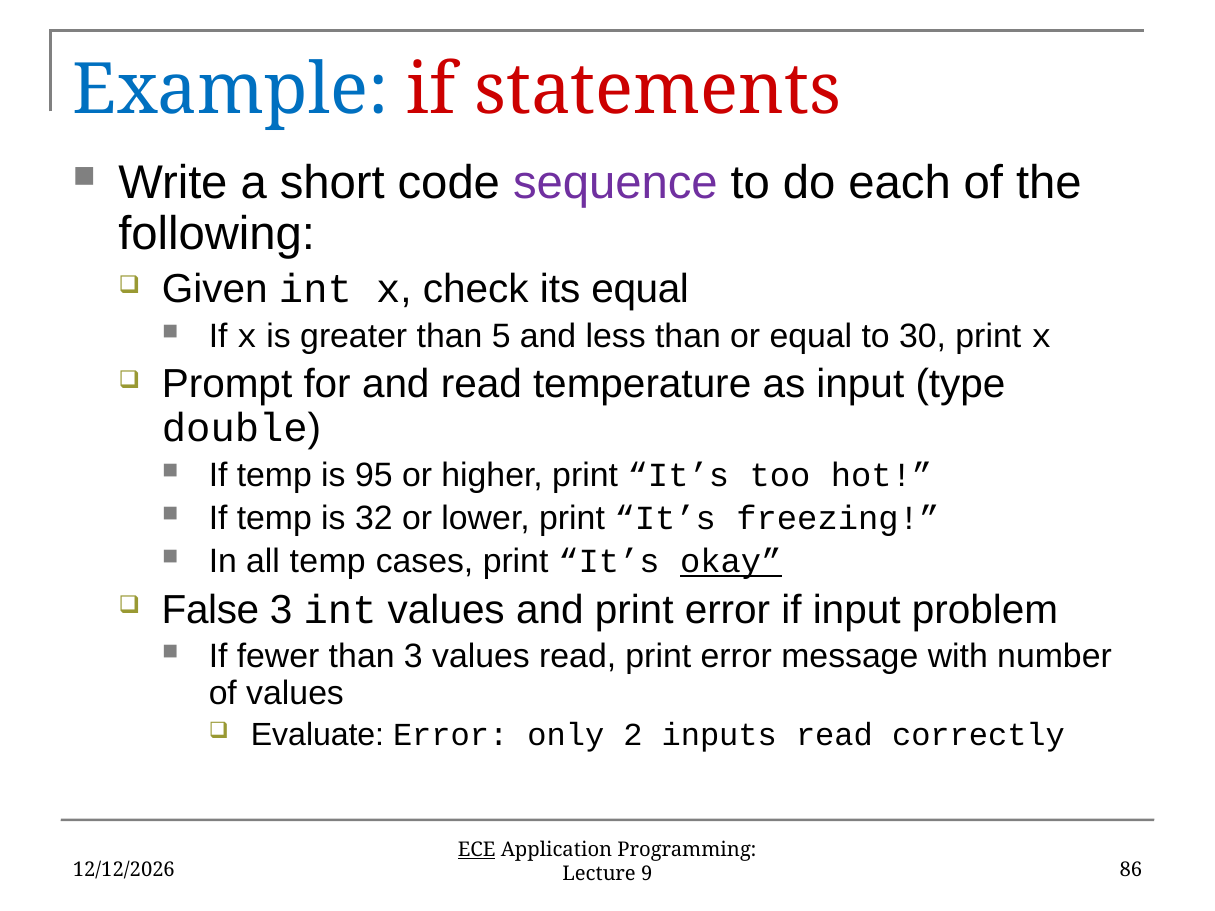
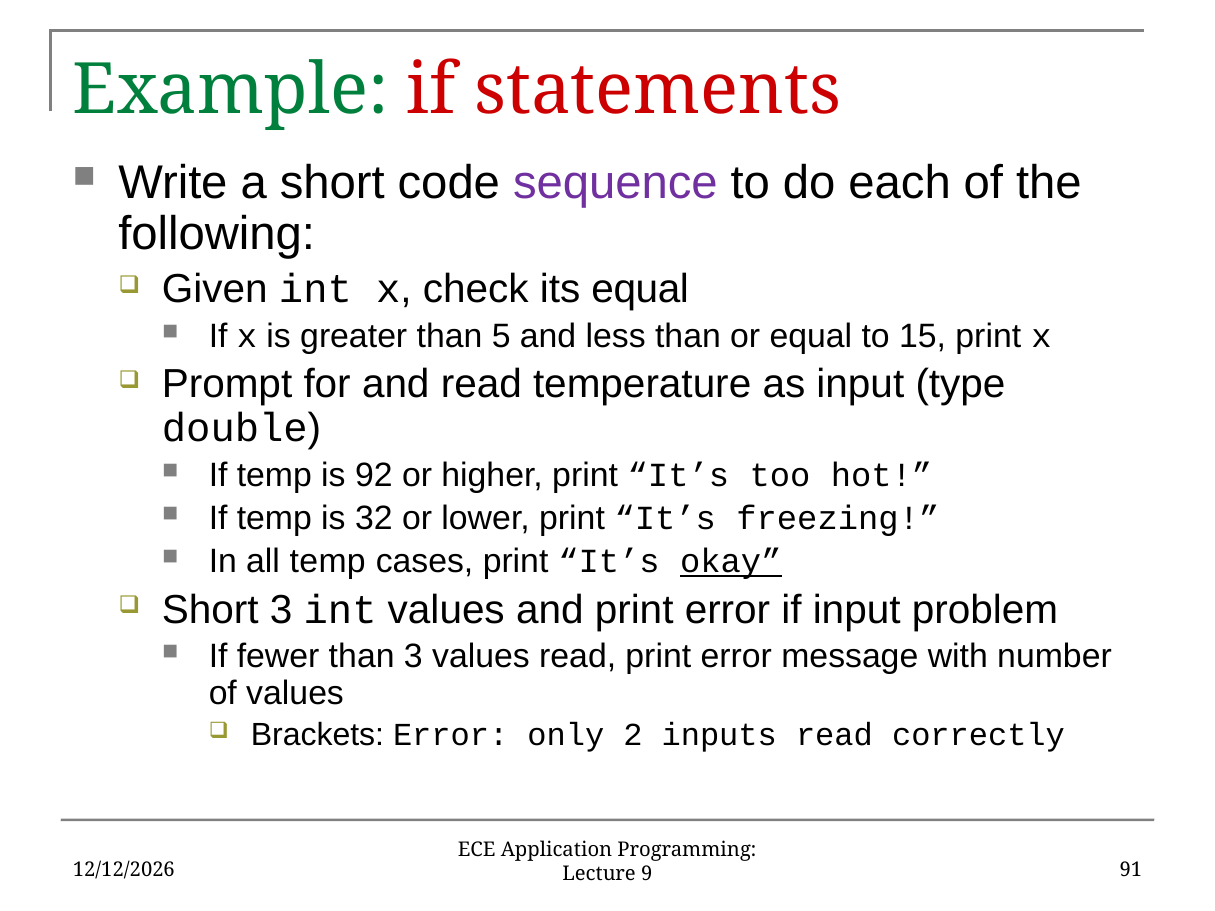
Example colour: blue -> green (231, 91)
30: 30 -> 15 (923, 336)
95: 95 -> 92 (374, 475)
False: False -> Short (210, 610)
Evaluate: Evaluate -> Brackets (318, 735)
ECE underline: present -> none (477, 850)
86: 86 -> 91 (1131, 870)
